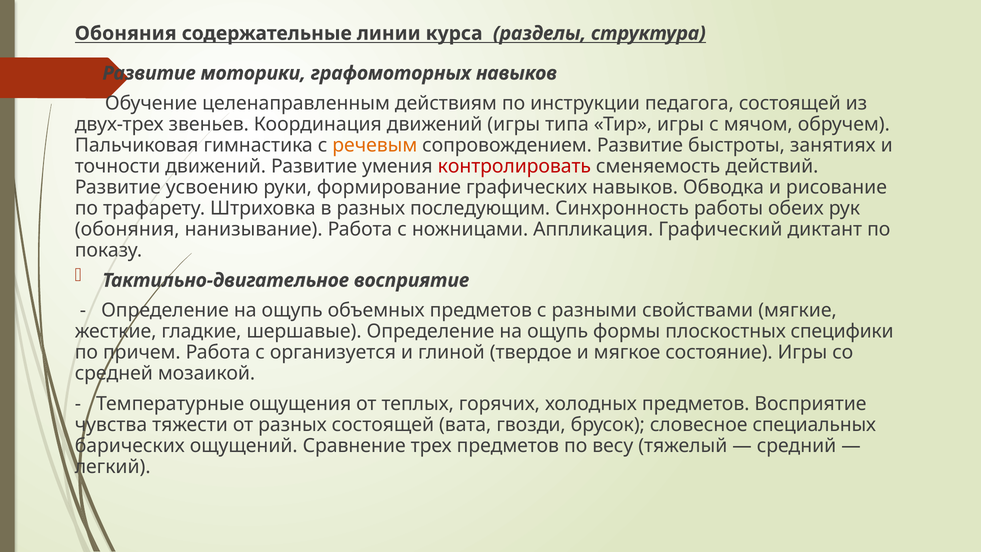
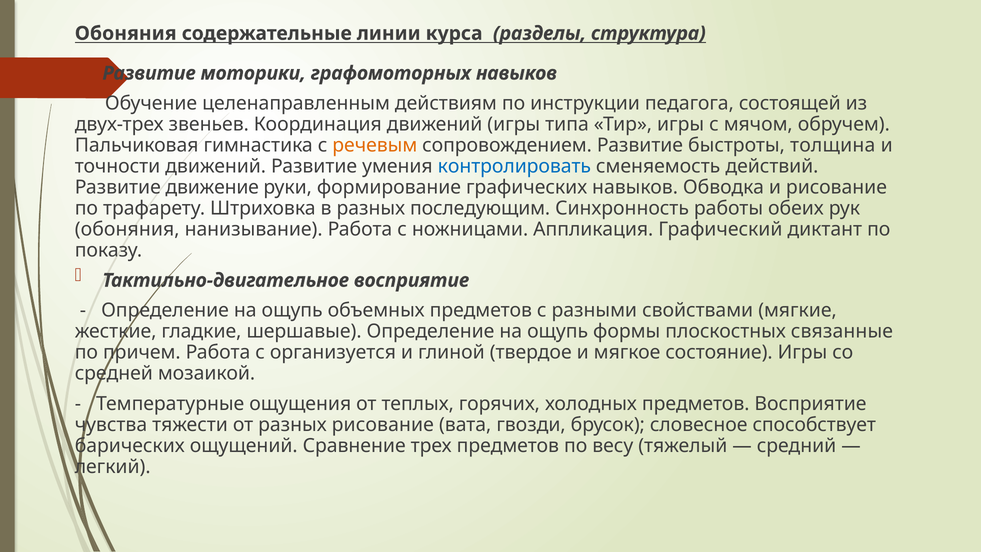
занятиях: занятиях -> толщина (833, 145)
контролировать colour: red -> blue (514, 166)
усвоению: усвоению -> движение (212, 187)
специфики: специфики -> связанные (842, 331)
разных состоящей: состоящей -> рисование (383, 424)
специальных: специальных -> способствует (814, 424)
